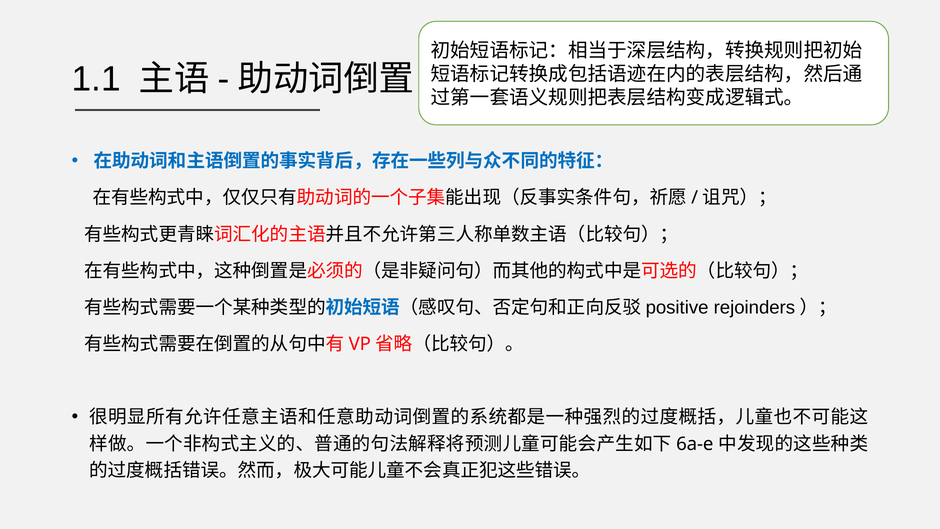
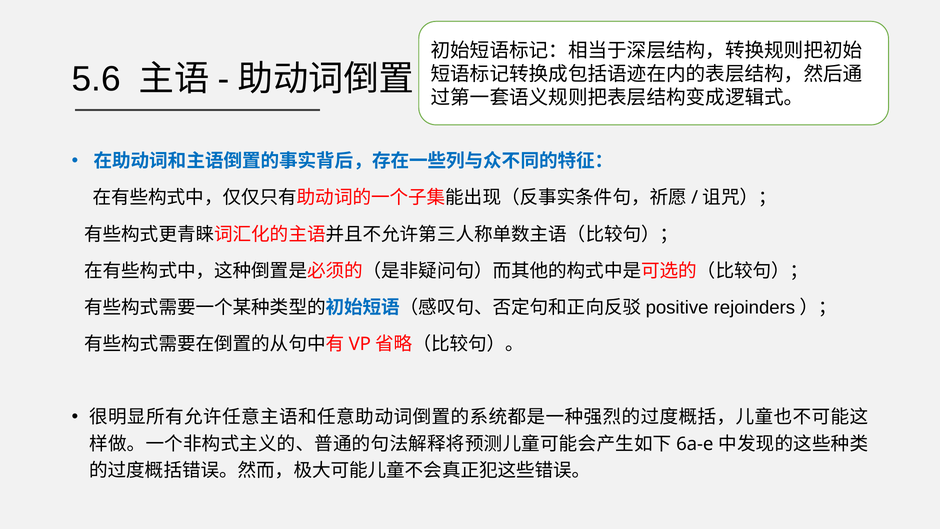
1.1: 1.1 -> 5.6 (96, 79)
